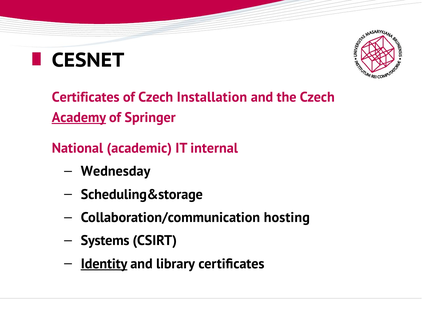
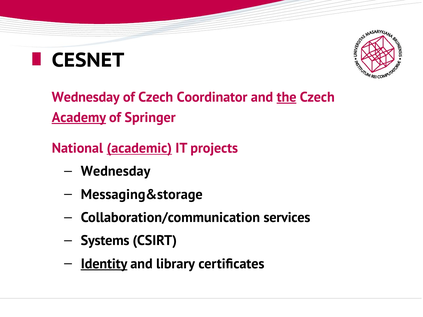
Certificates: Certificates -> Wednesday (86, 97)
Installation: Installation -> Coordinator (212, 97)
the underline: none -> present (287, 97)
academic underline: none -> present (139, 148)
internal: internal -> projects (214, 148)
Scheduling&storage: Scheduling&storage -> Messaging&storage (142, 195)
hosting: hosting -> services (287, 218)
